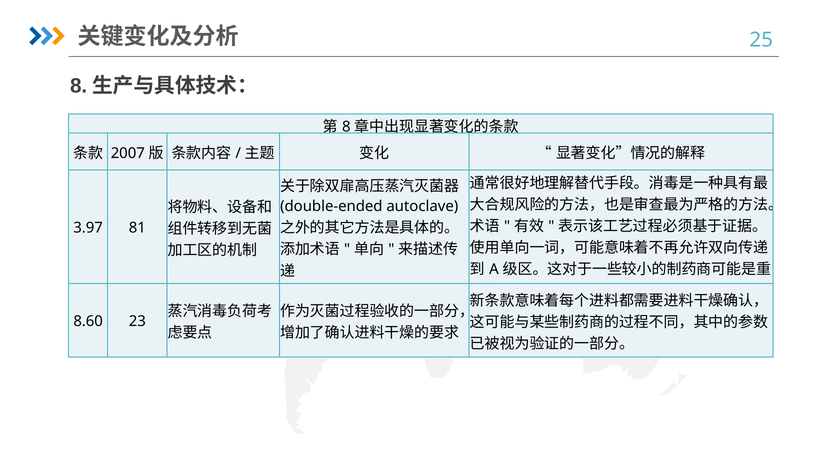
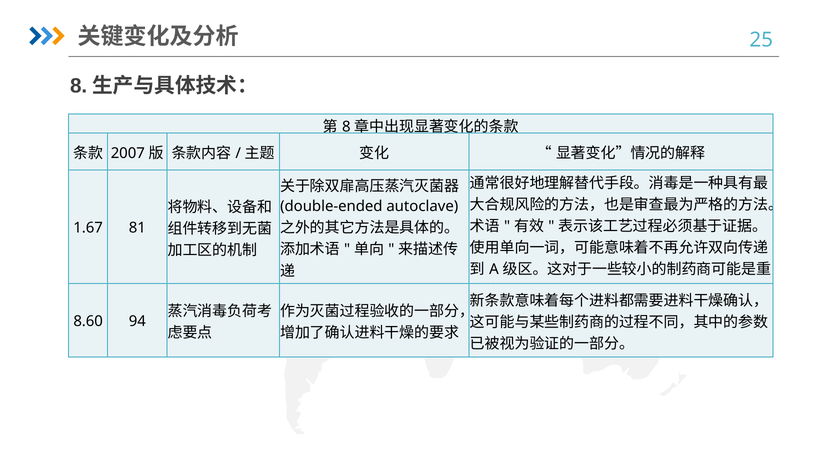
3.97: 3.97 -> 1.67 (88, 228)
23: 23 -> 94 (137, 321)
